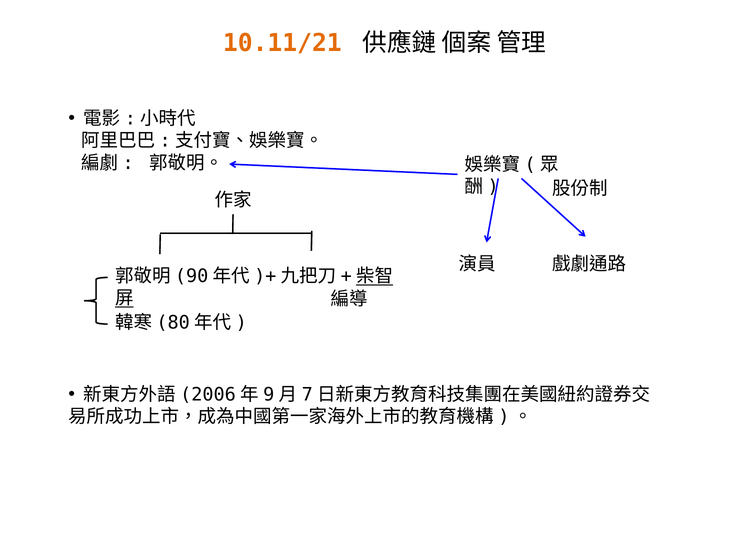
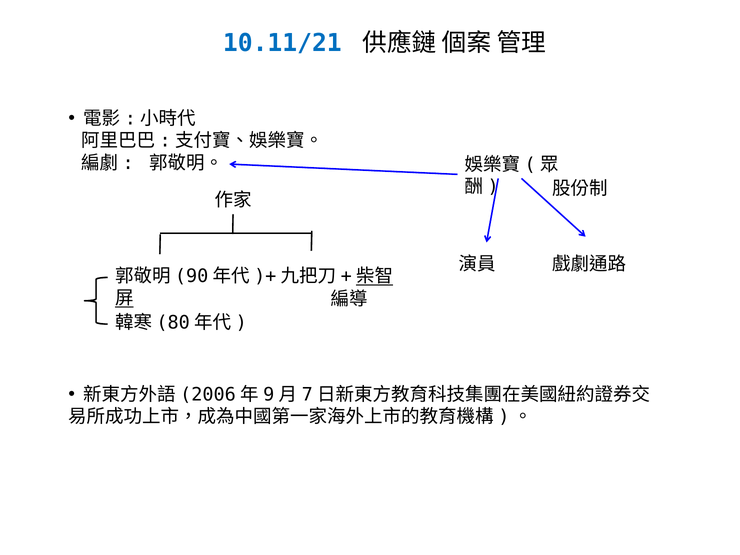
10.11/21 colour: orange -> blue (282, 43)
